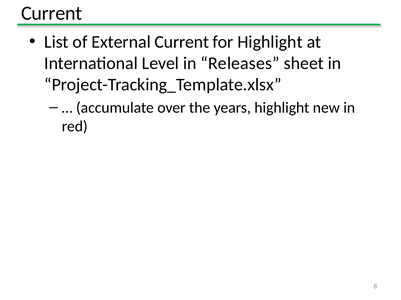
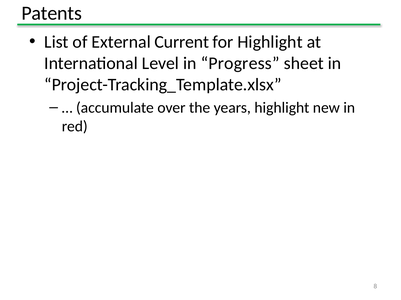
Current: Current -> Patents (52, 13)
Releases: Releases -> Progress (240, 64)
